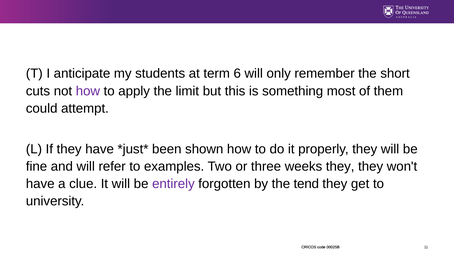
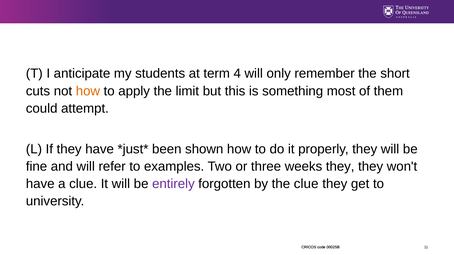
6: 6 -> 4 (237, 74)
how colour: purple -> orange (88, 91)
the tend: tend -> clue (306, 184)
